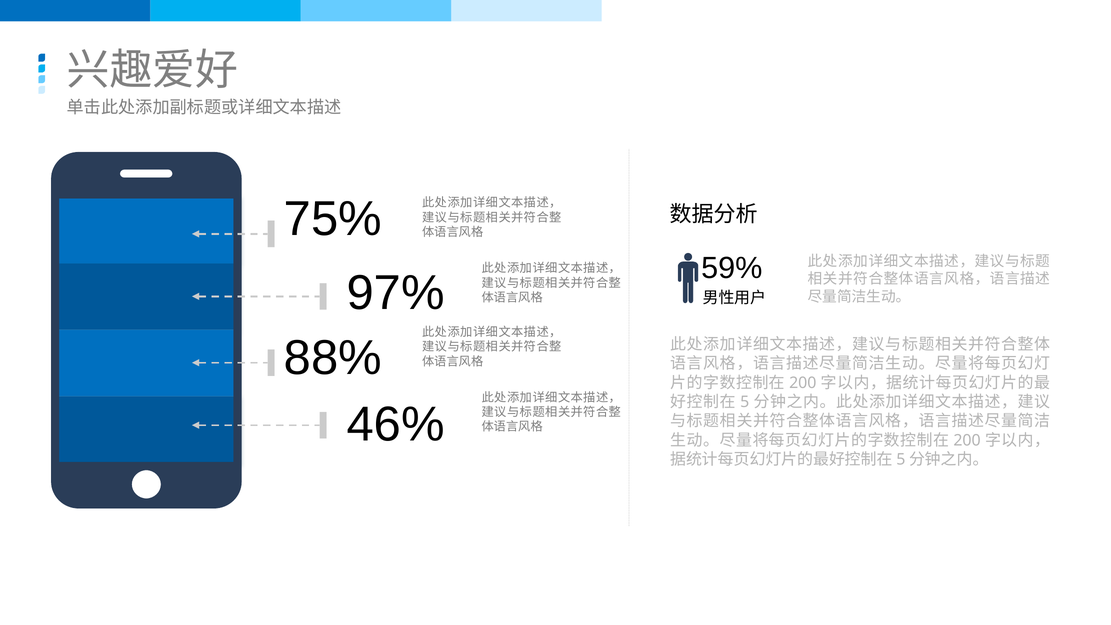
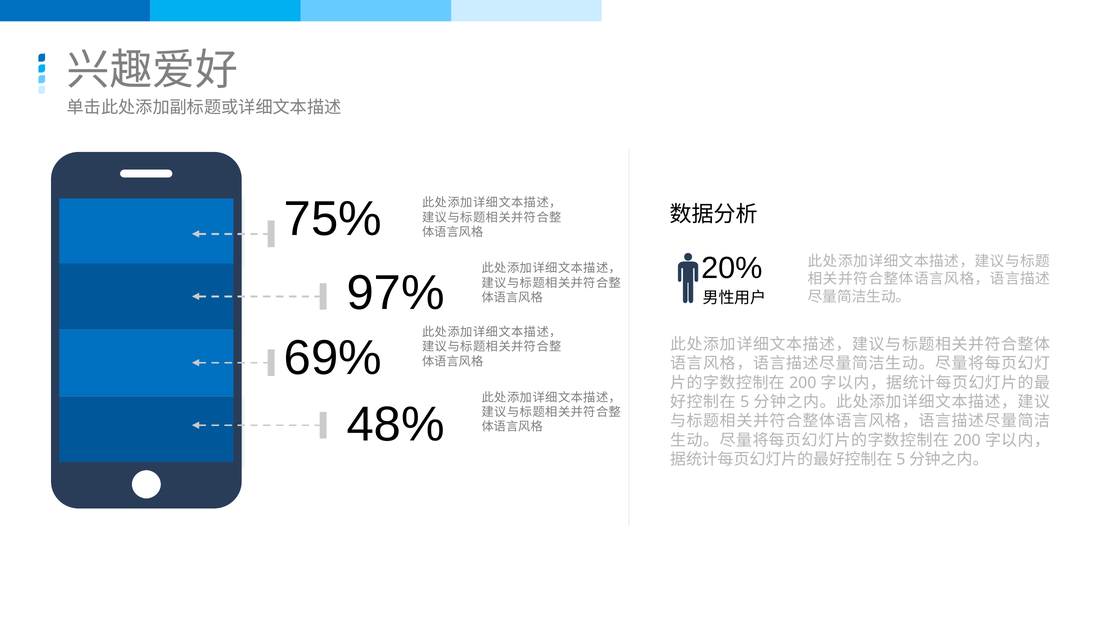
59%: 59% -> 20% (732, 268)
88%: 88% -> 69% (333, 358)
46%: 46% -> 48% (396, 425)
